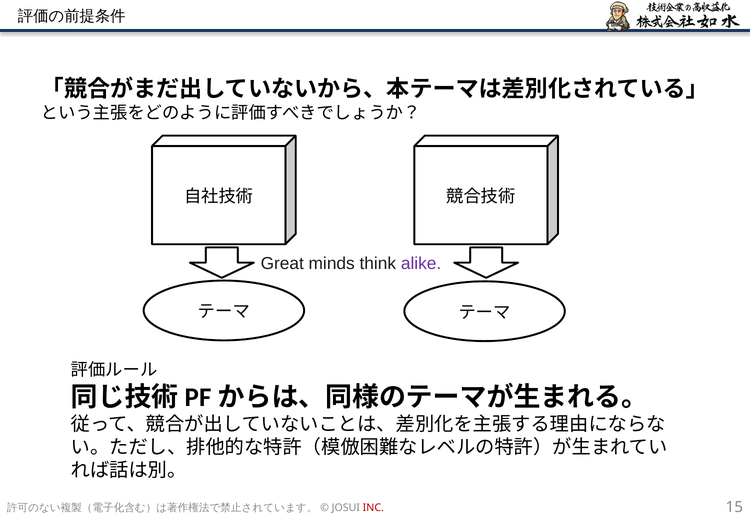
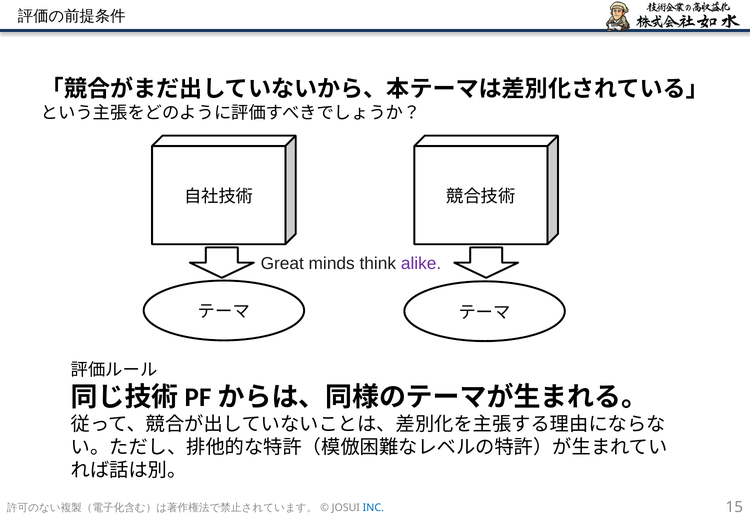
INC colour: red -> blue (373, 508)
